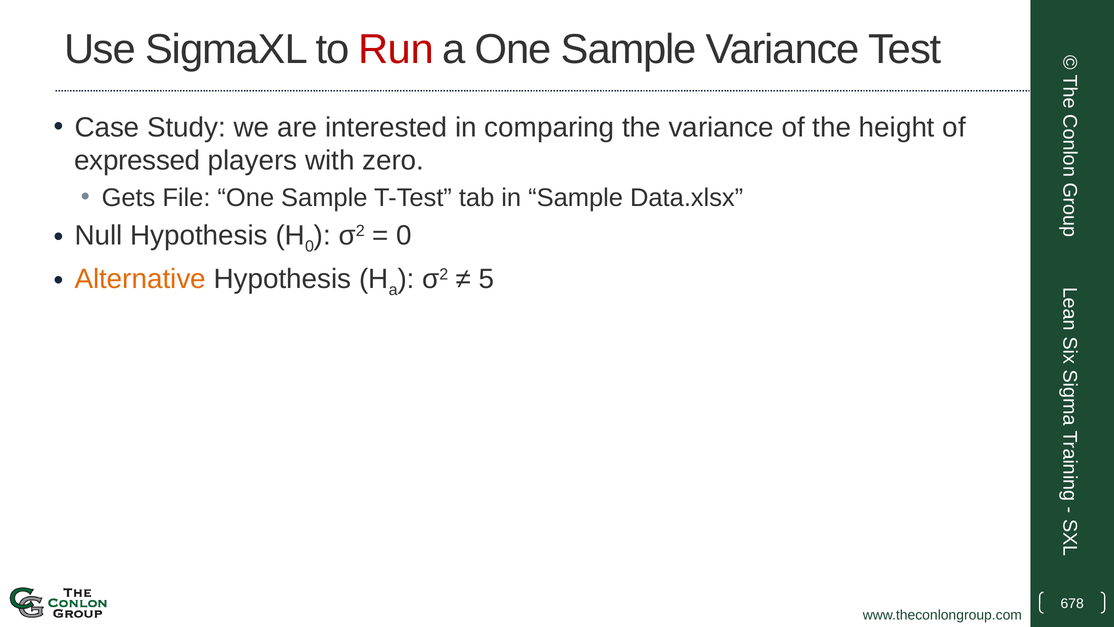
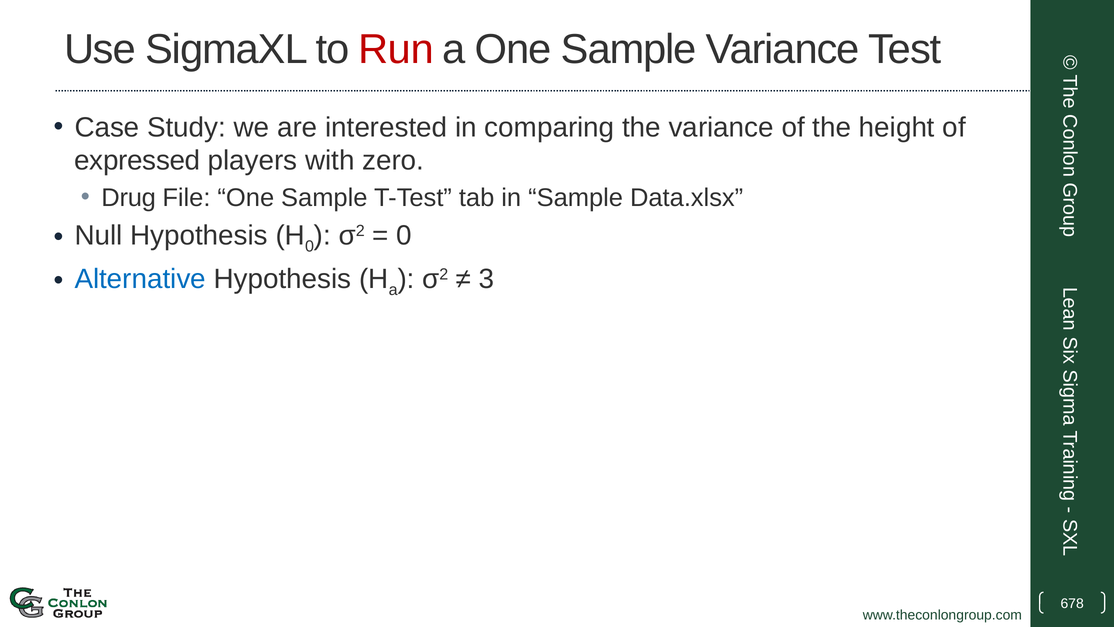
Gets: Gets -> Drug (129, 198)
Alternative colour: orange -> blue (140, 279)
5: 5 -> 3 (487, 279)
